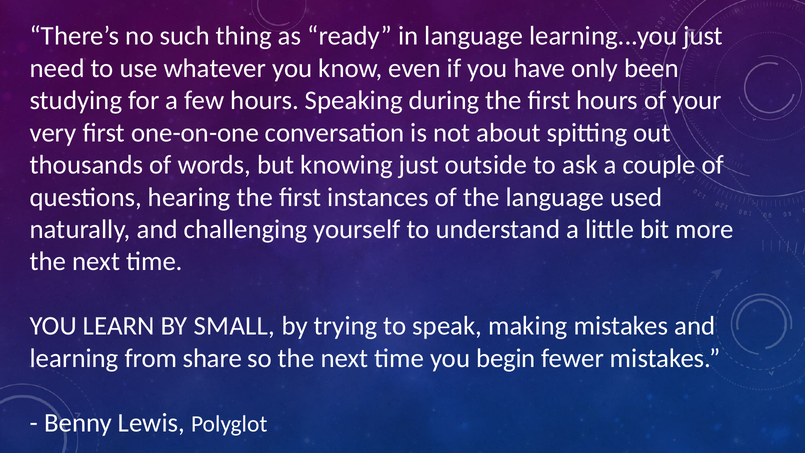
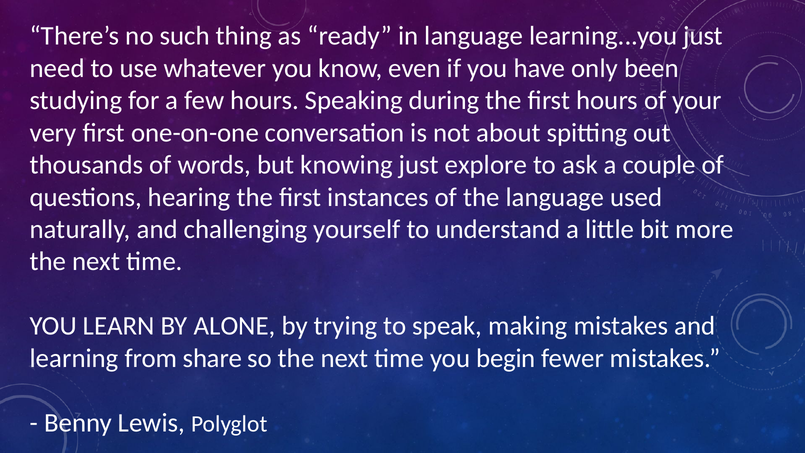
outside: outside -> explore (486, 165)
SMALL: SMALL -> ALONE (235, 326)
